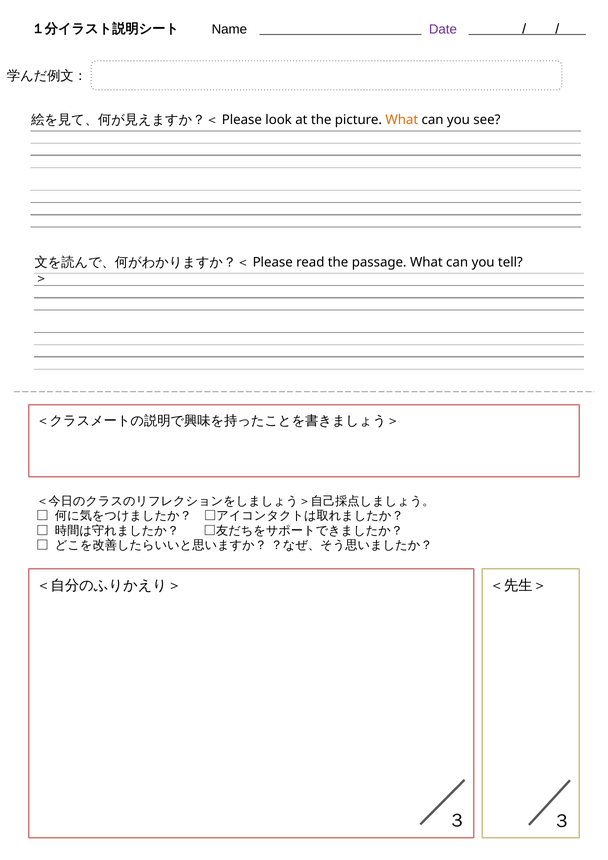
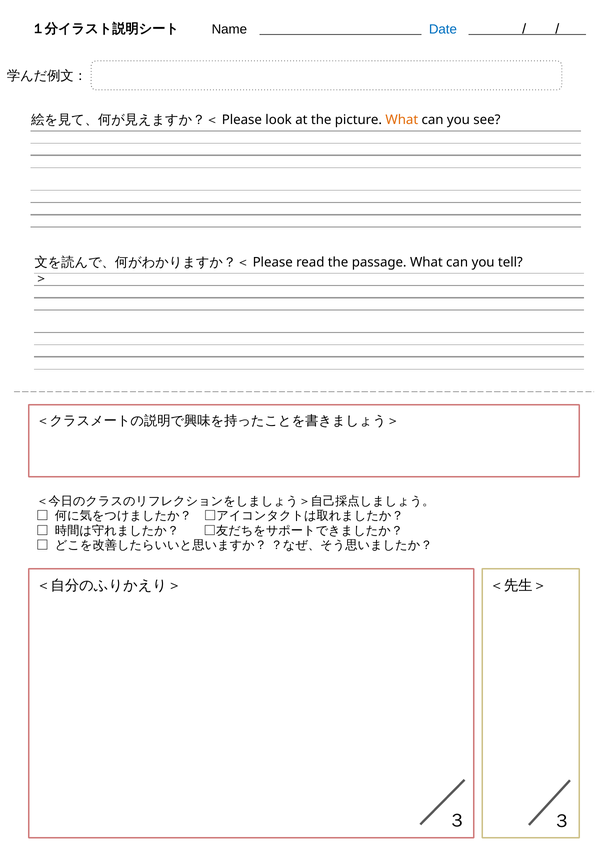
Date colour: purple -> blue (443, 29)
